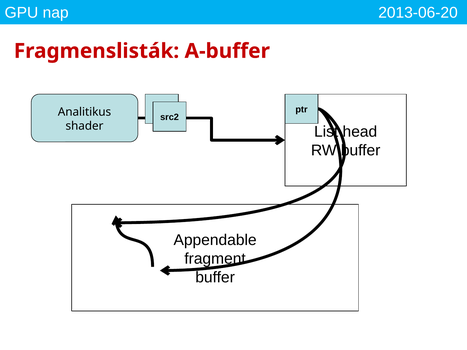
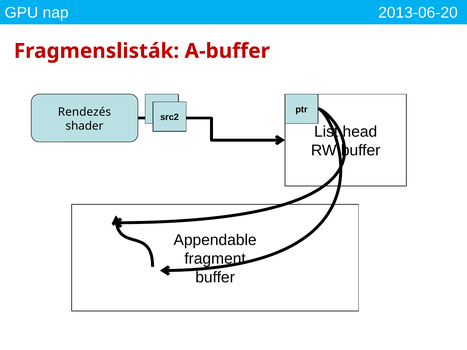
Analitikus: Analitikus -> Rendezés (84, 112)
